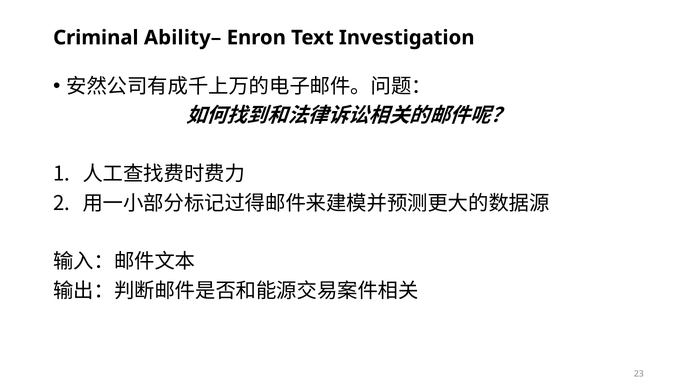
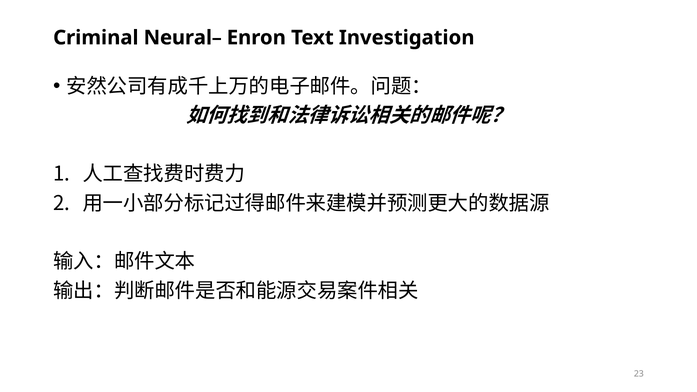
Ability–: Ability– -> Neural– (183, 38)
